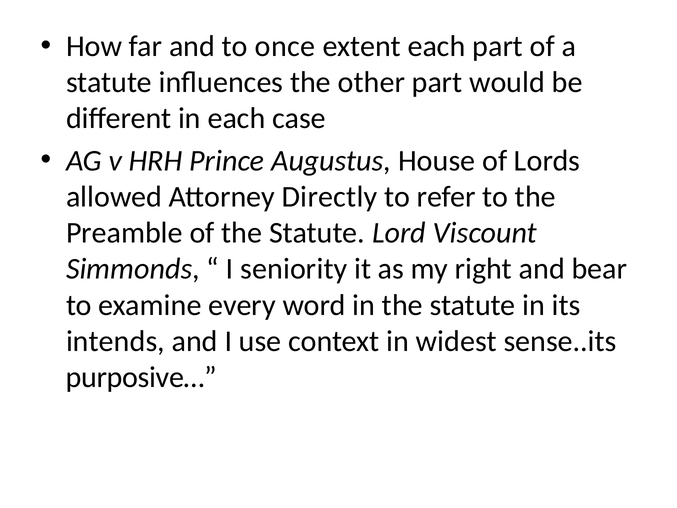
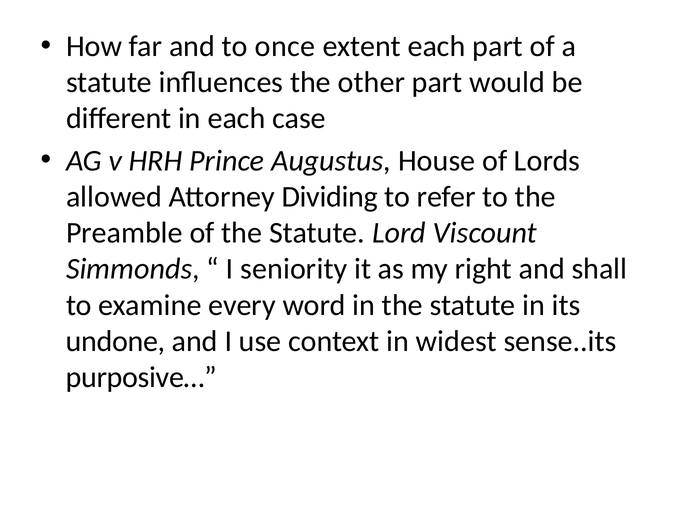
Directly: Directly -> Dividing (330, 197)
bear: bear -> shall (599, 269)
intends: intends -> undone (116, 341)
